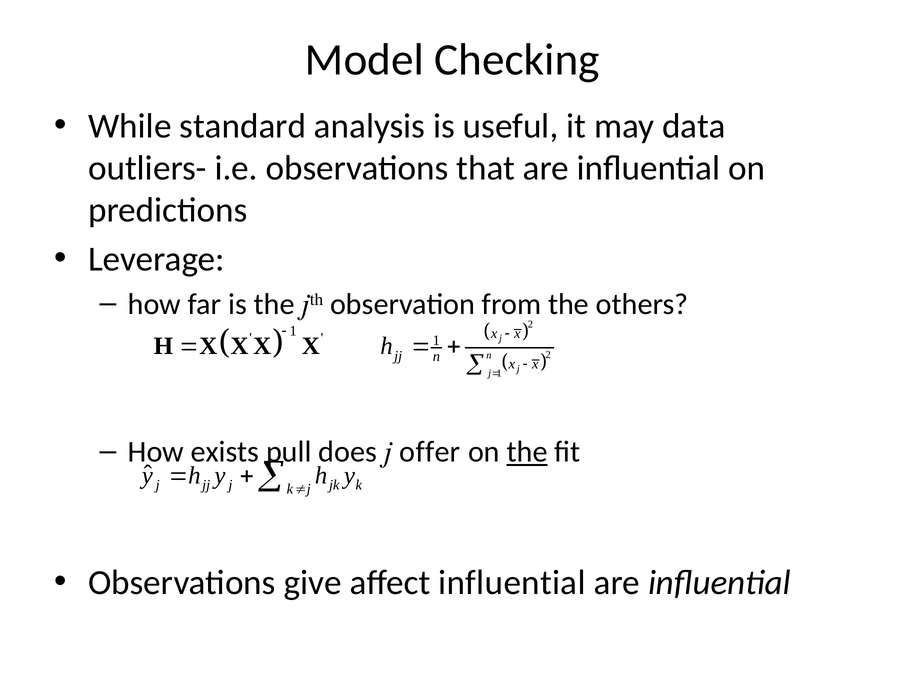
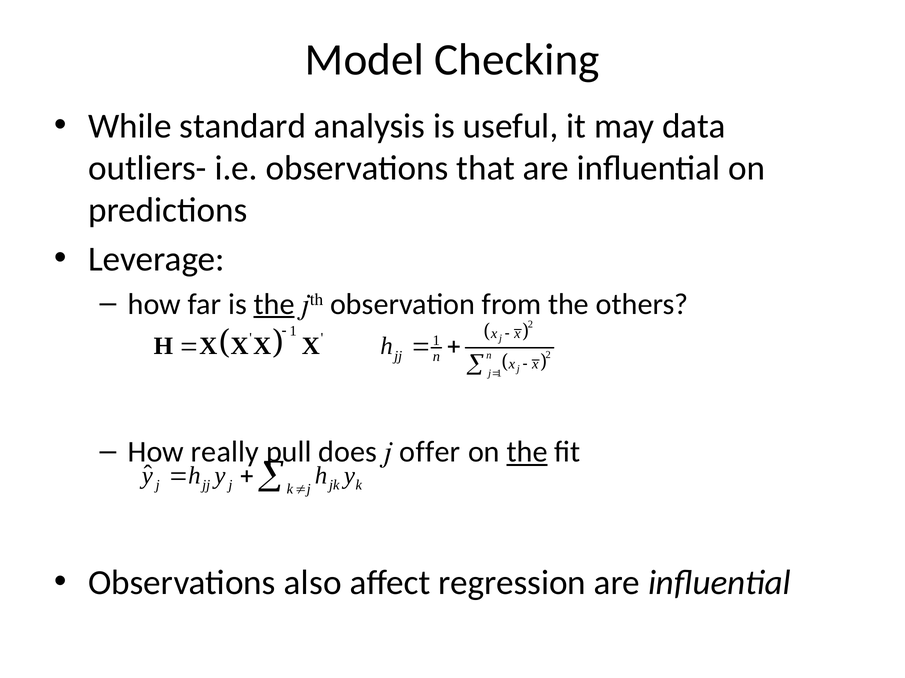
the underline: none -> present (274, 304)
exists: exists -> really (225, 452)
give: give -> also (313, 583)
affect influential: influential -> regression (512, 583)
